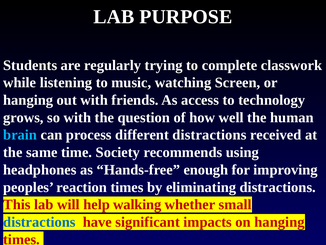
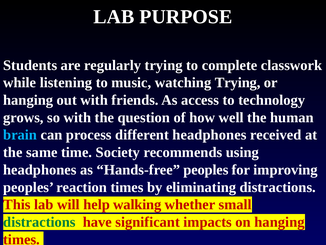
watching Screen: Screen -> Trying (238, 83)
different distractions: distractions -> headphones (209, 135)
Hands-free enough: enough -> peoples (206, 169)
distractions colour: blue -> green (39, 222)
